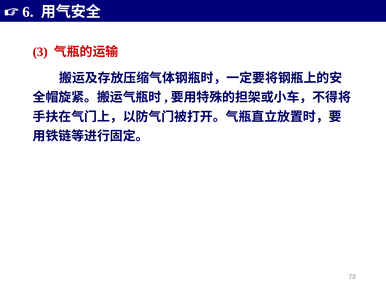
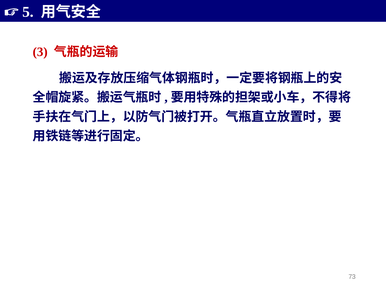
6: 6 -> 5 (28, 12)
